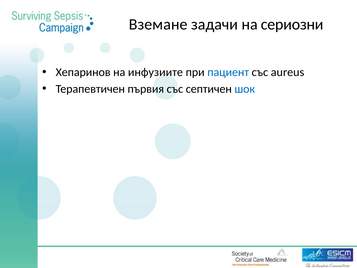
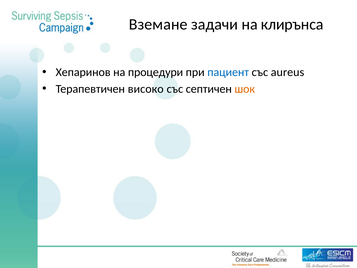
сериозни: сериозни -> клирънса (292, 24)
инфузиите: инфузиите -> процедури (156, 72)
първия: първия -> високо (146, 89)
шок colour: blue -> orange (245, 89)
